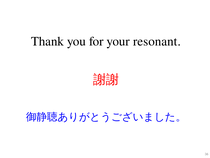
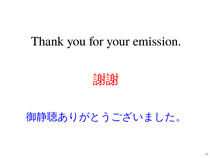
resonant: resonant -> emission (157, 41)
